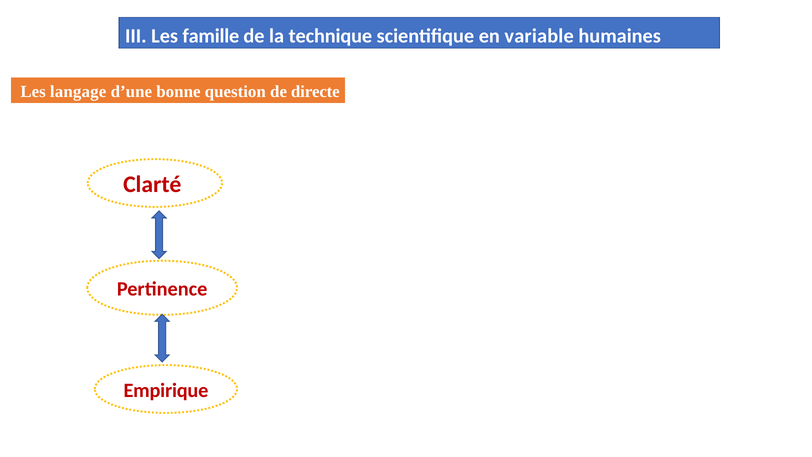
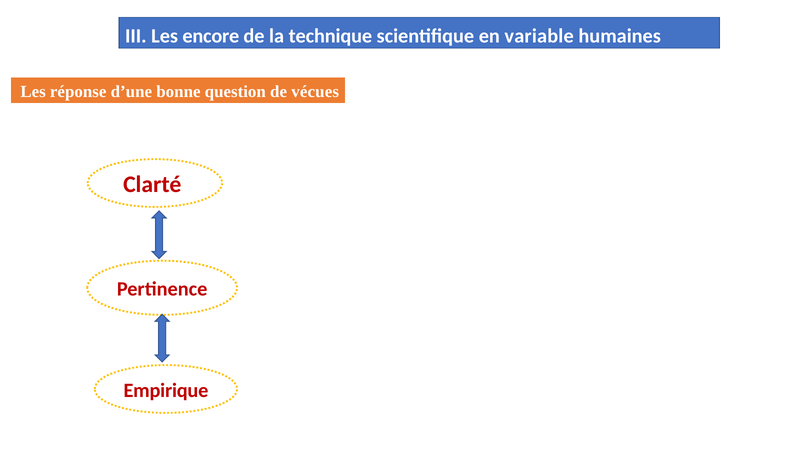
famille: famille -> encore (211, 36)
langage: langage -> réponse (78, 91)
directe: directe -> vécues (315, 91)
